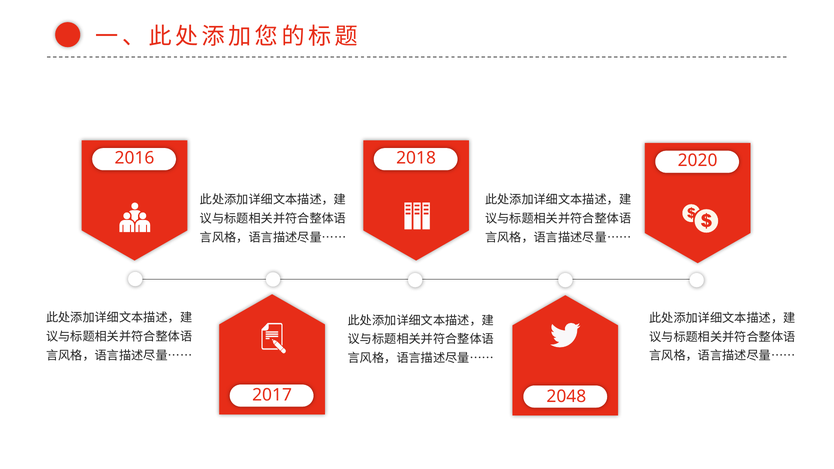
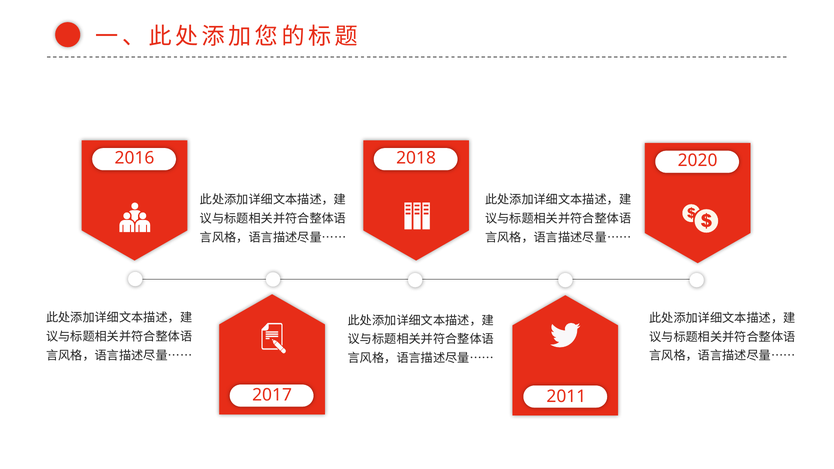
2048: 2048 -> 2011 (566, 396)
